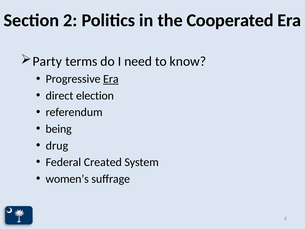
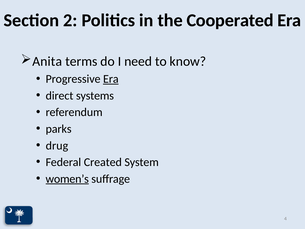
Party: Party -> Anita (47, 61)
election: election -> systems (95, 96)
being: being -> parks (59, 129)
women’s underline: none -> present (67, 179)
